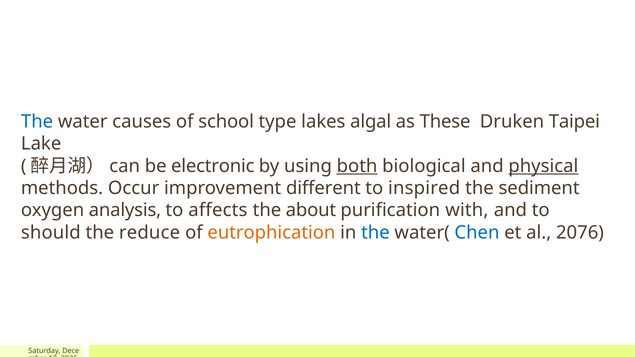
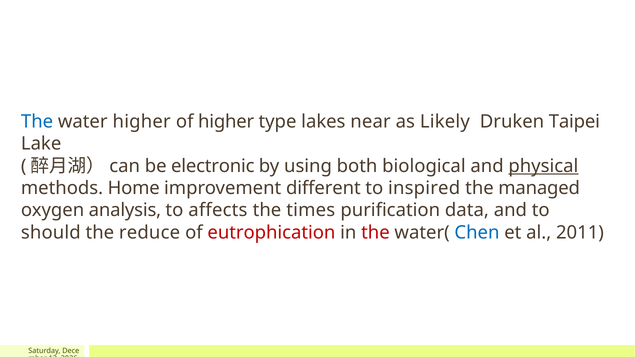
water causes: causes -> higher (142, 122)
of school: school -> higher (226, 122)
algal: algal -> near (371, 122)
These: These -> Likely (445, 122)
both underline: present -> none (357, 166)
Occur: Occur -> Home (134, 188)
sediment: sediment -> managed (539, 188)
about: about -> times (311, 210)
with: with -> data (467, 210)
eutrophication colour: orange -> red (271, 233)
the colour: blue -> red (375, 233)
2076: 2076 -> 2011 (580, 233)
